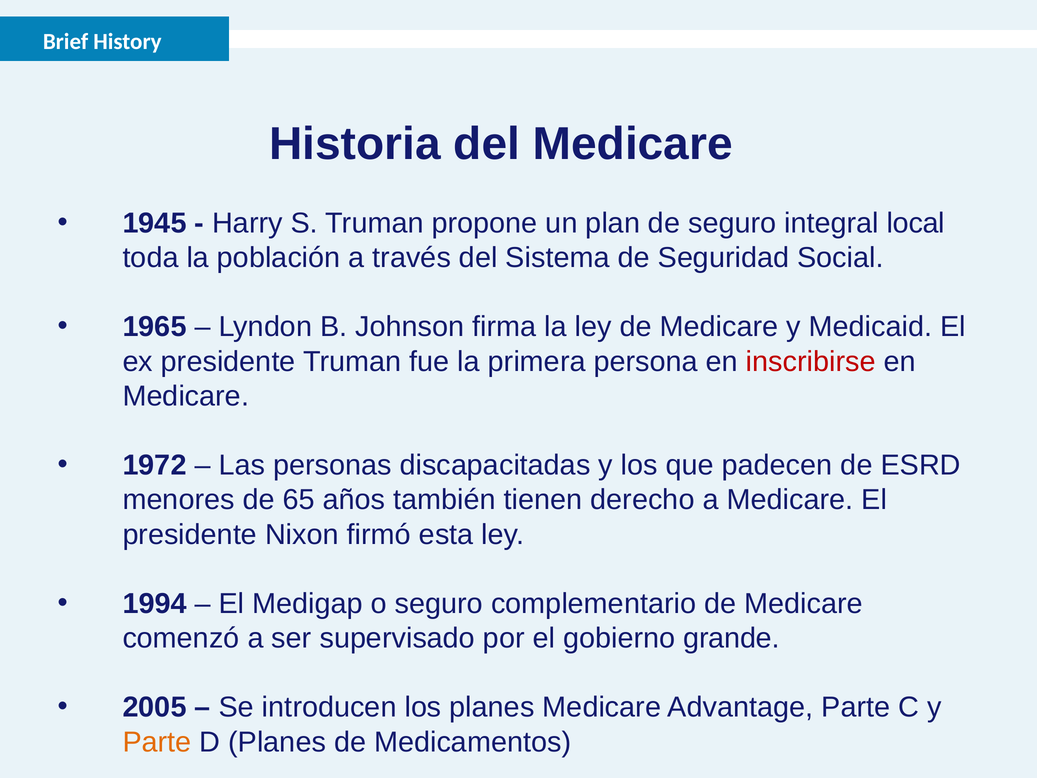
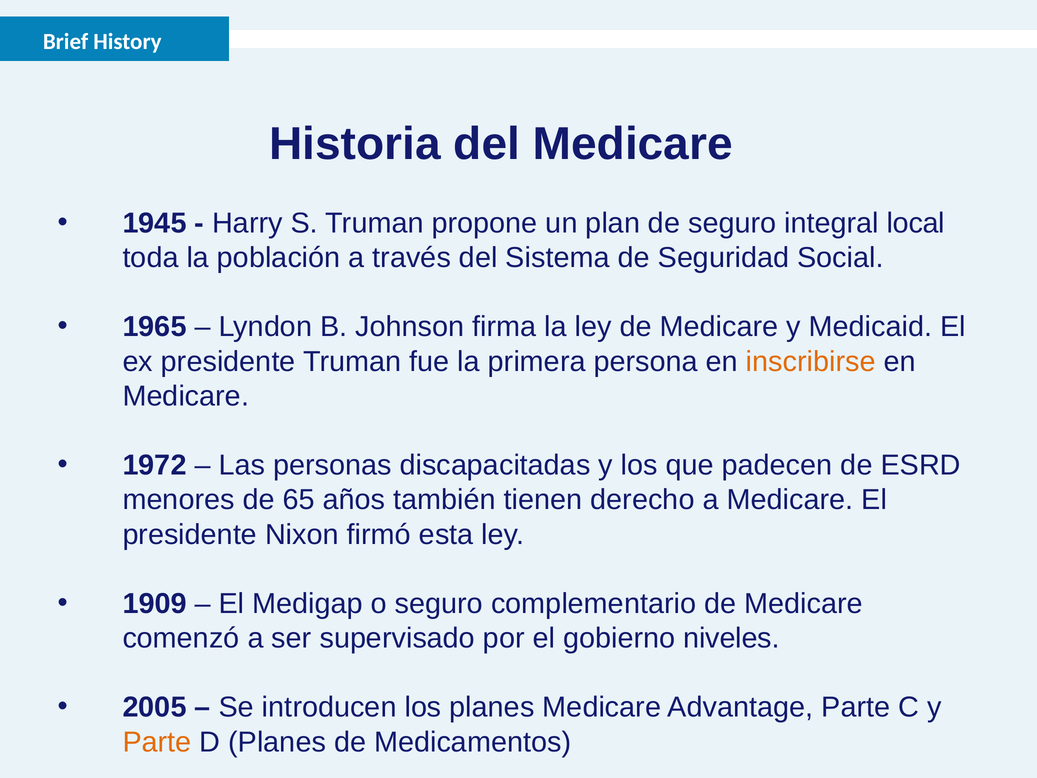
inscribirse colour: red -> orange (811, 361)
1994: 1994 -> 1909 (155, 604)
grande: grande -> niveles (731, 638)
